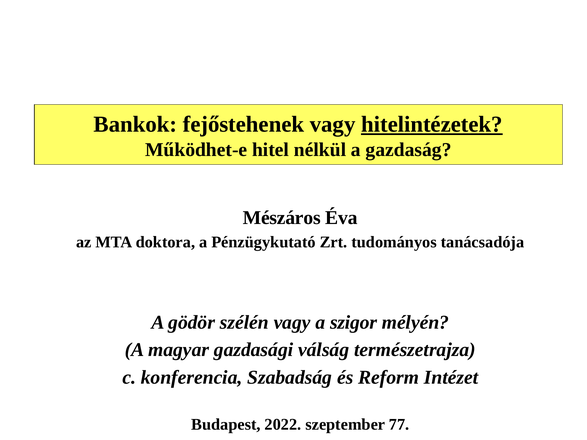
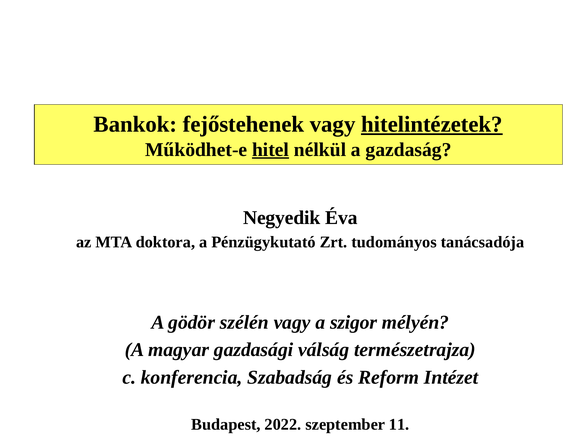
hitel underline: none -> present (271, 150)
Mészáros: Mészáros -> Negyedik (282, 218)
77: 77 -> 11 (399, 425)
